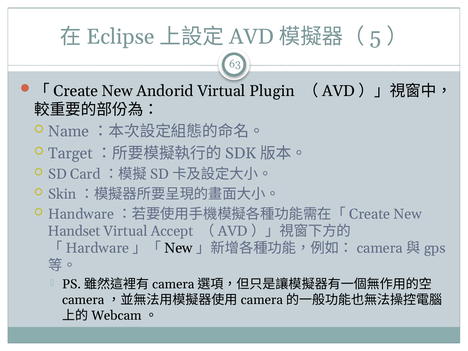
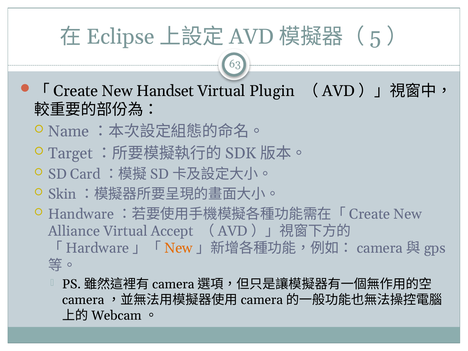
Andorid: Andorid -> Handset (165, 91)
Handset: Handset -> Alliance (74, 231)
New colour: black -> orange (179, 248)
